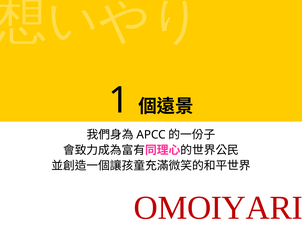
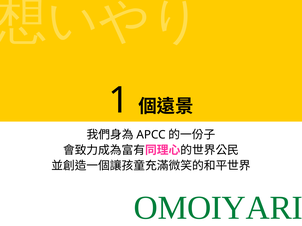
OMOIYARI colour: red -> green (218, 208)
